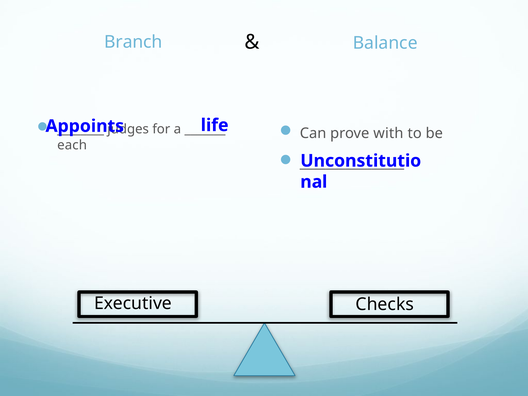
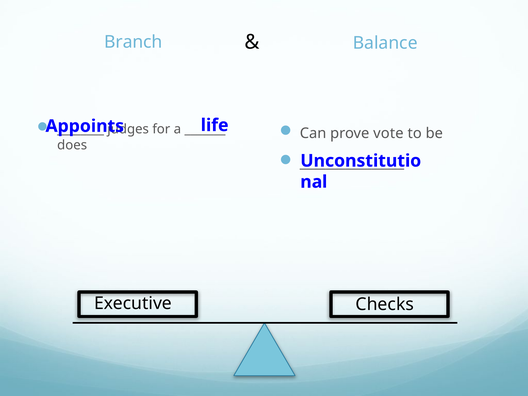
with: with -> vote (388, 133)
each: each -> does (72, 145)
